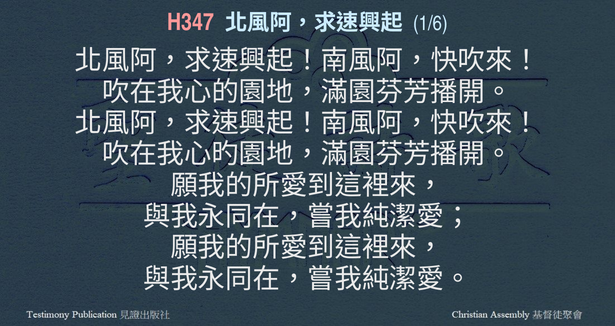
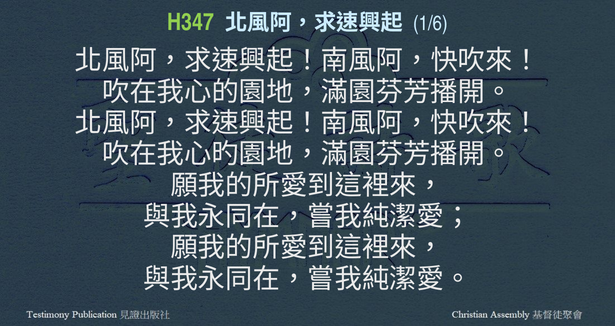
H347 colour: pink -> light green (191, 22)
